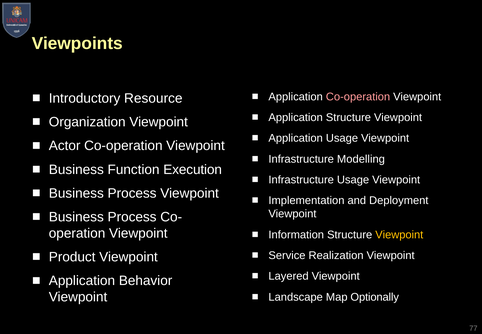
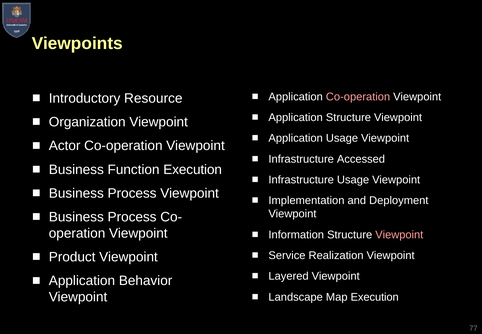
Modelling: Modelling -> Accessed (361, 159)
Viewpoint colour: yellow -> pink (399, 234)
Map Optionally: Optionally -> Execution (375, 297)
